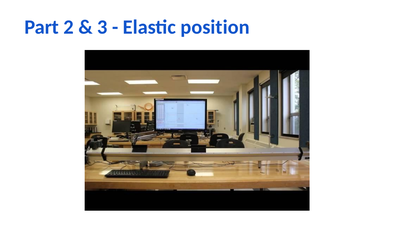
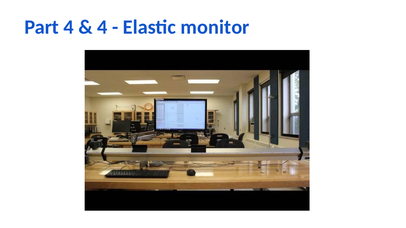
Part 2: 2 -> 4 (69, 27)
3: 3 -> 4 (102, 27)
position: position -> monitor (215, 27)
